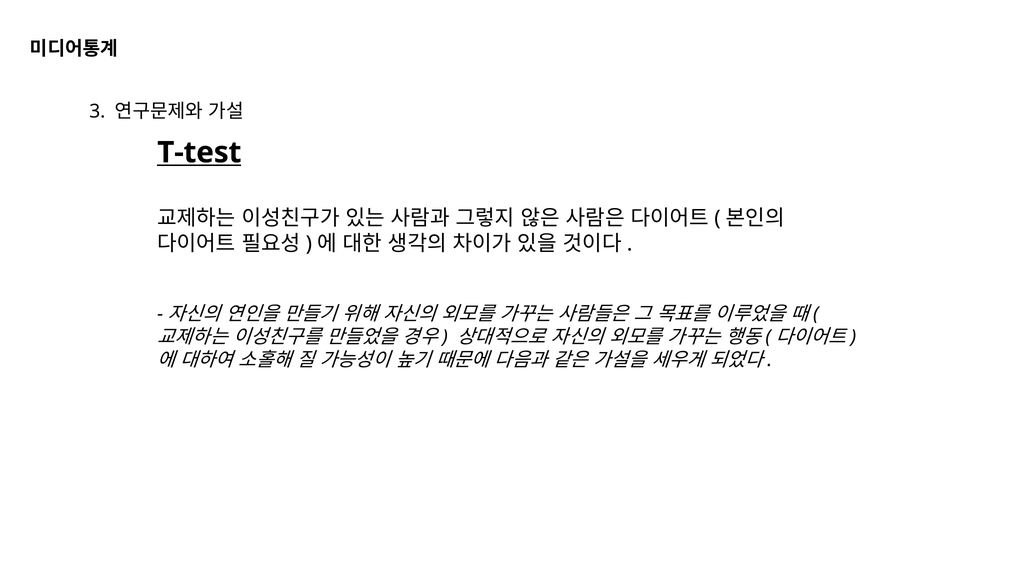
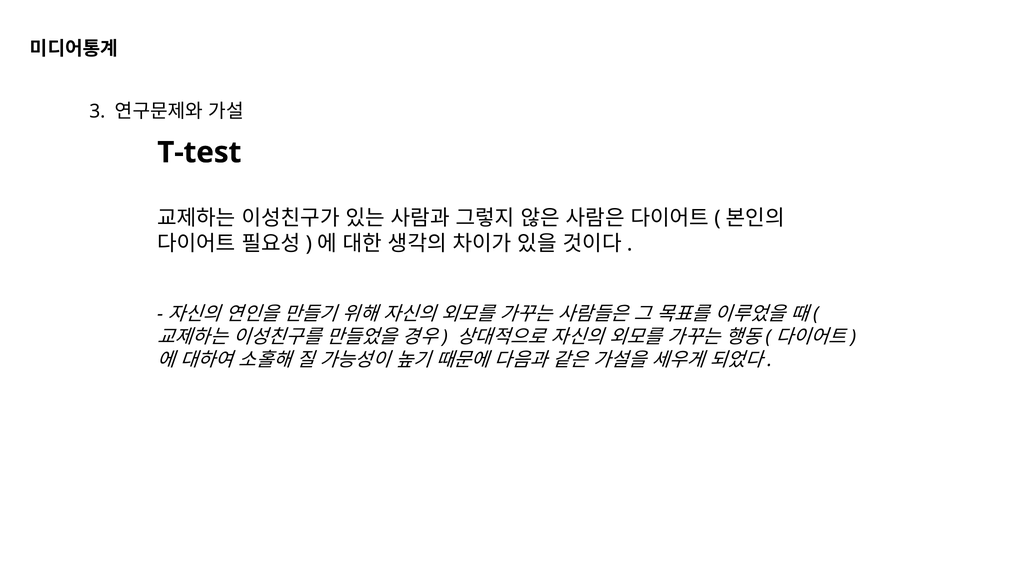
T-test underline: present -> none (199, 152)
